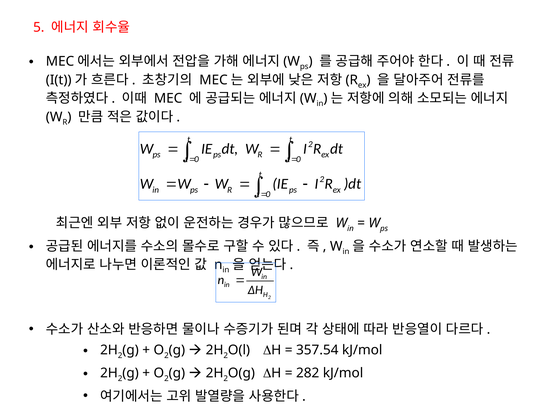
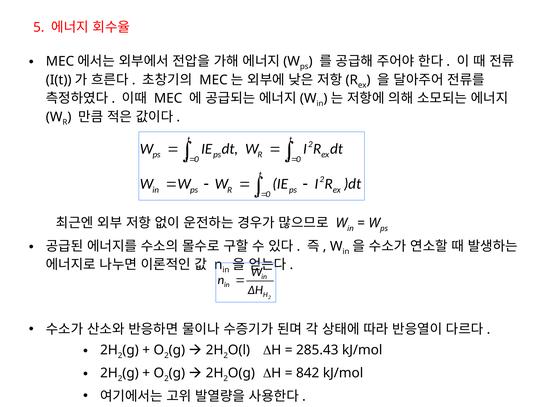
357.54: 357.54 -> 285.43 (317, 350)
282: 282 -> 842 (308, 373)
